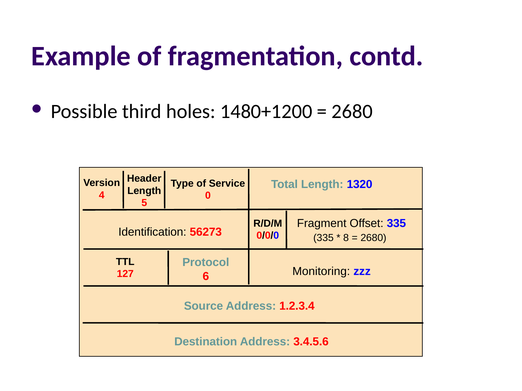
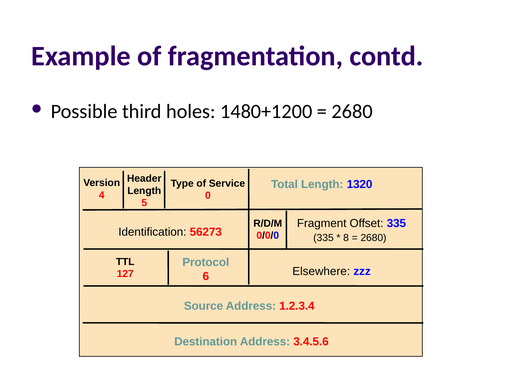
Monitoring: Monitoring -> Elsewhere (321, 272)
